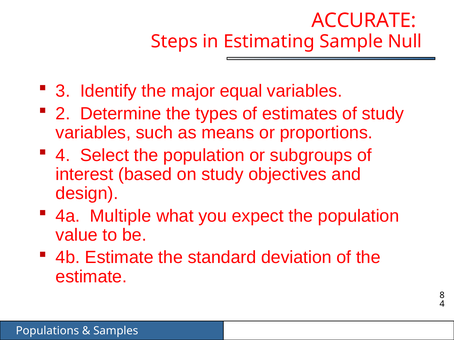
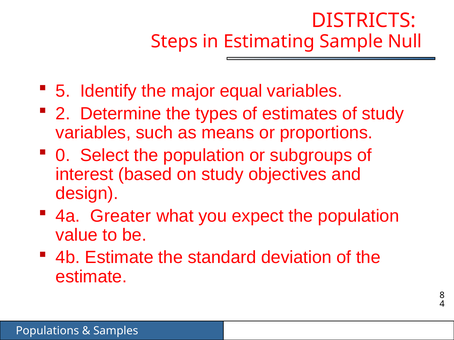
ACCURATE: ACCURATE -> DISTRICTS (364, 21)
3: 3 -> 5 (63, 91)
4: 4 -> 0 (63, 155)
Multiple: Multiple -> Greater (121, 216)
